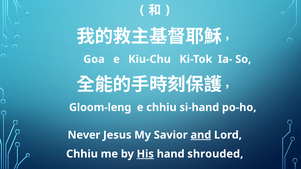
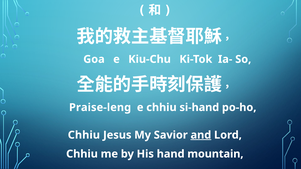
Gloom-leng: Gloom-leng -> Praise-leng (100, 108)
Never: Never -> Chhiu (84, 135)
His underline: present -> none (145, 154)
shrouded: shrouded -> mountain (215, 154)
